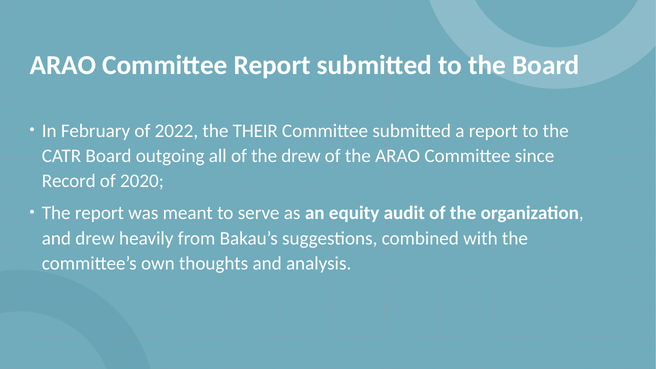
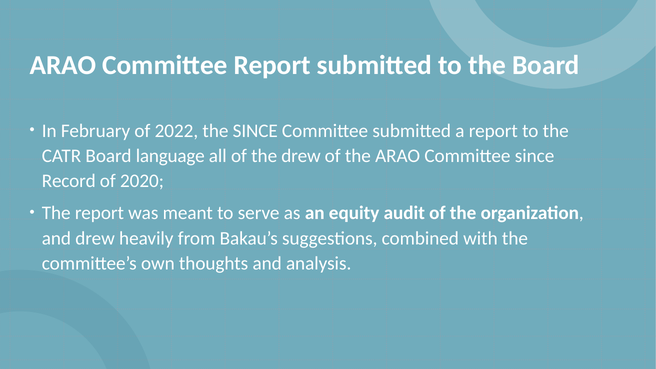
the THEIR: THEIR -> SINCE (255, 131)
outgoing: outgoing -> language (170, 156)
